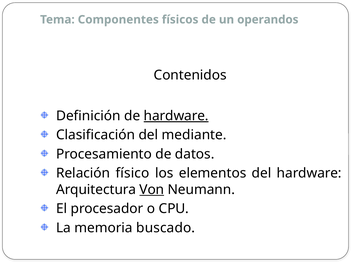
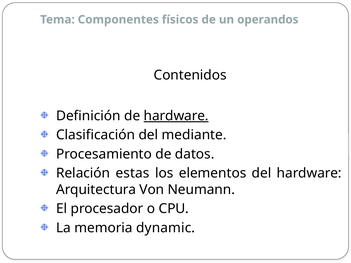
físico: físico -> estas (133, 173)
Von underline: present -> none (152, 190)
buscado: buscado -> dynamic (166, 228)
